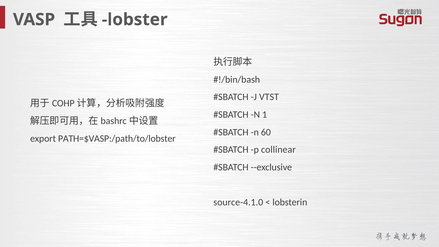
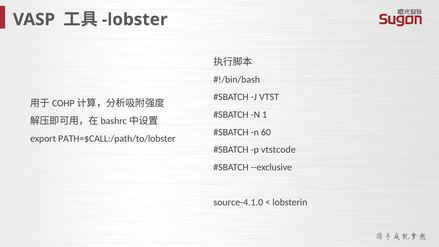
PATH=$VASP:/path/to/lobster: PATH=$VASP:/path/to/lobster -> PATH=$CALL:/path/to/lobster (117, 138)
collinear: collinear -> vtstcode (278, 150)
